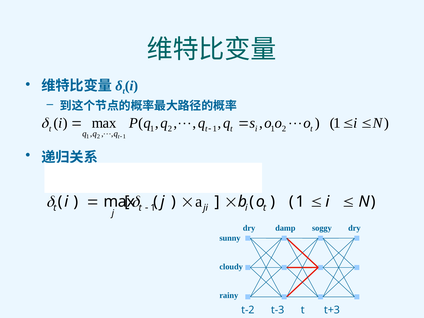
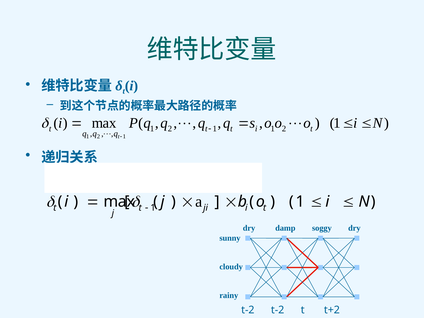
t-2 t-3: t-3 -> t-2 (278, 310)
t+3: t+3 -> t+2 (332, 310)
